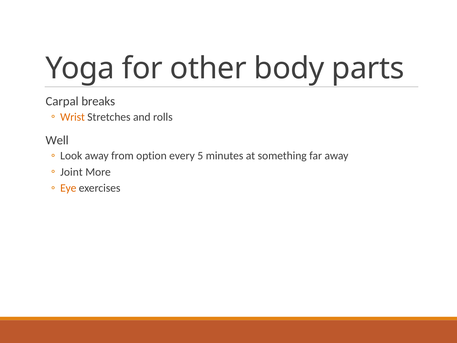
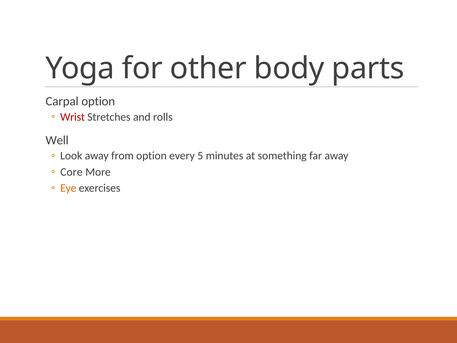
Carpal breaks: breaks -> option (98, 101)
Wrist colour: orange -> red (73, 117)
Joint: Joint -> Core (71, 172)
